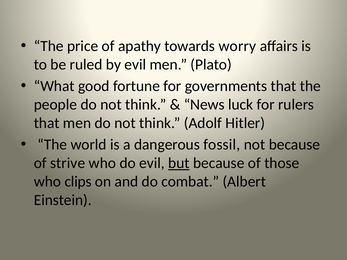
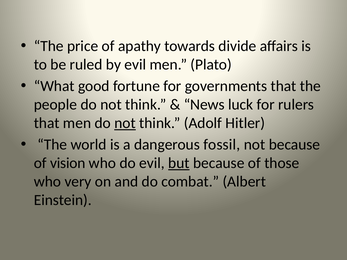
worry: worry -> divide (237, 46)
not underline: none -> present (125, 123)
strive: strive -> vision (68, 163)
clips: clips -> very (78, 182)
